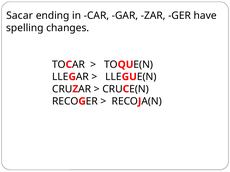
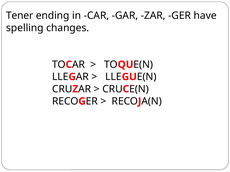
Sacar: Sacar -> Tener (20, 16)
